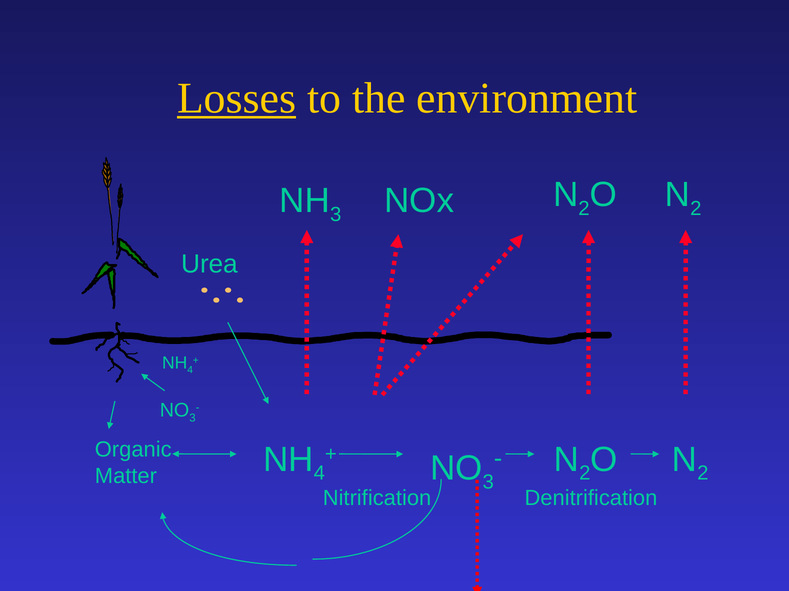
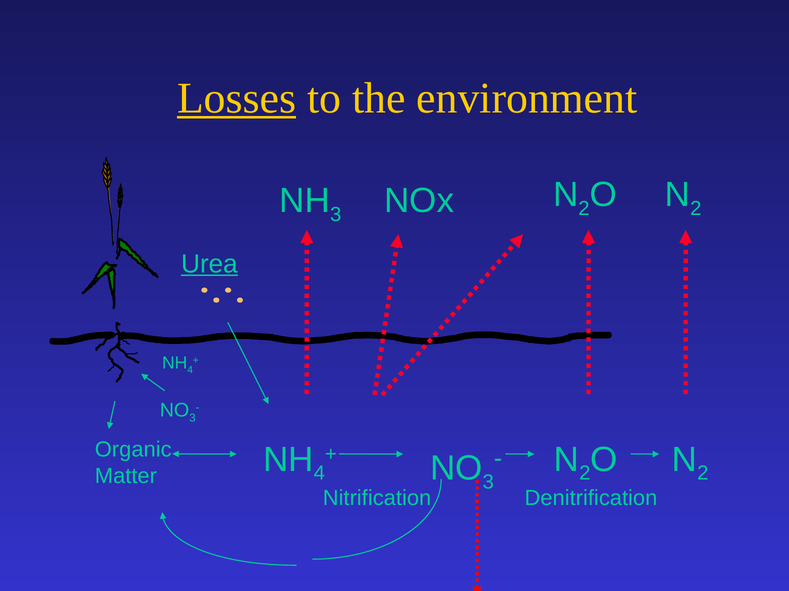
Urea underline: none -> present (210, 264)
